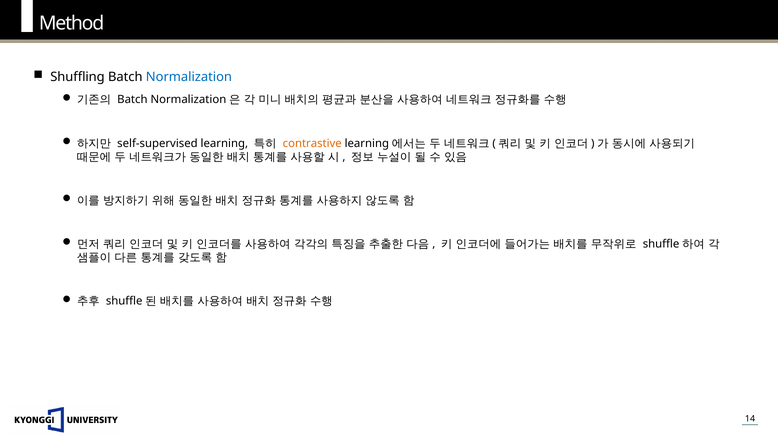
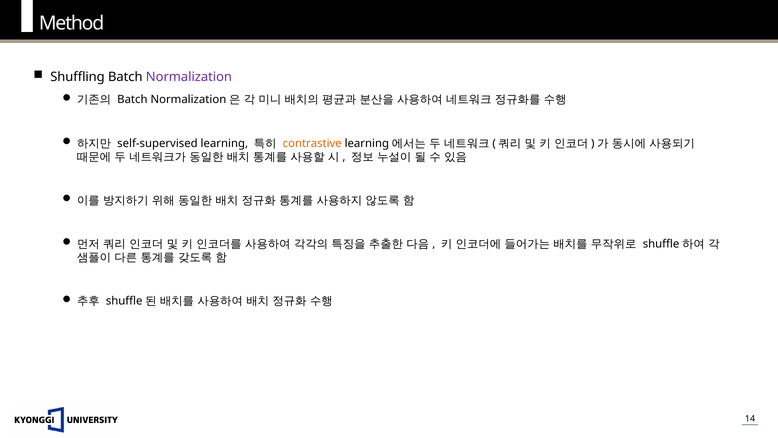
Normalization colour: blue -> purple (189, 77)
